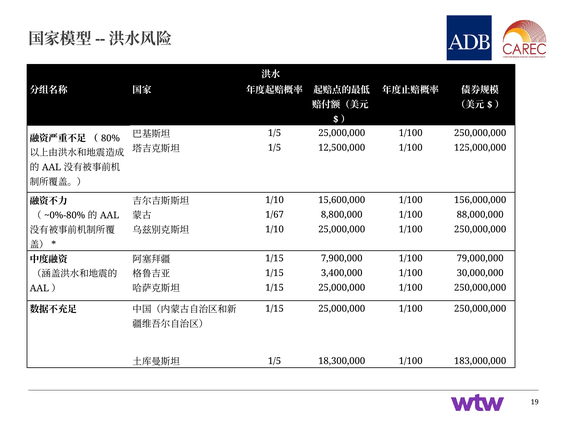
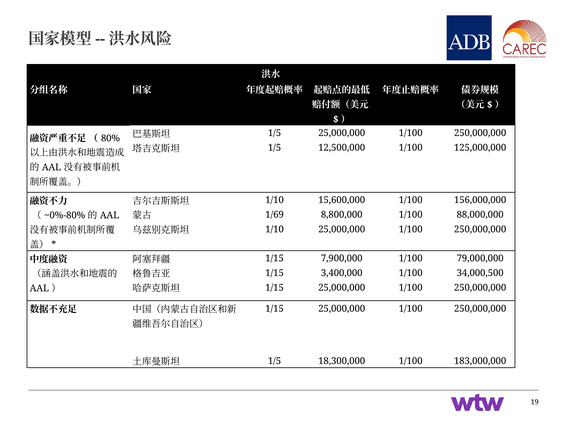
1/67: 1/67 -> 1/69 (275, 214)
30,000,000: 30,000,000 -> 34,000,500 (480, 273)
